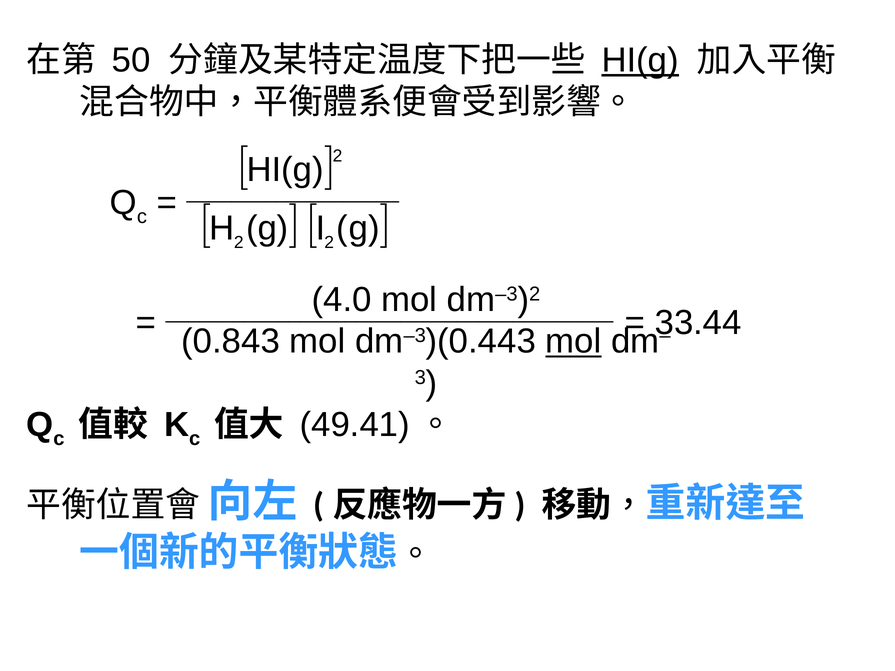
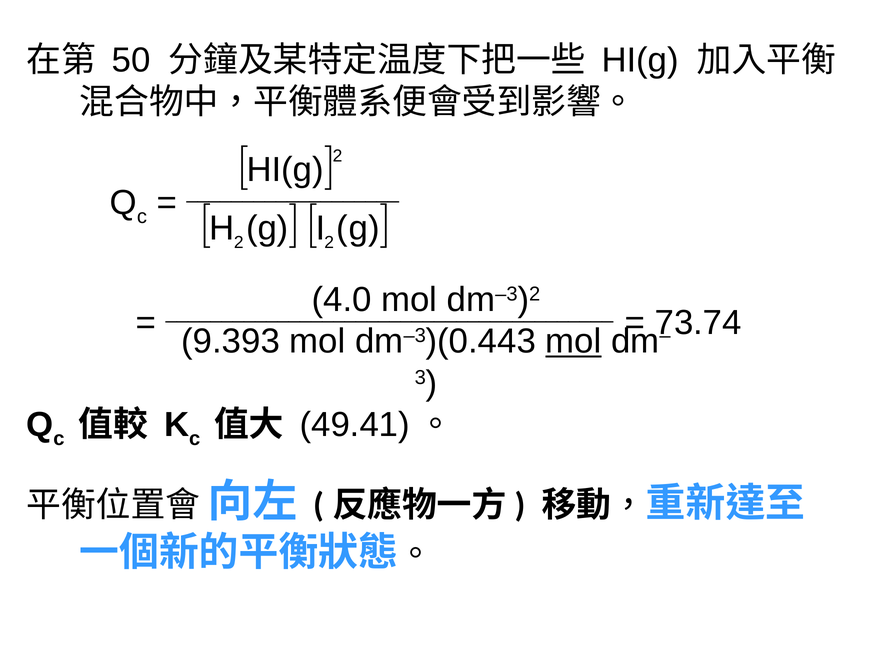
HI(g underline: present -> none (640, 60)
33.44: 33.44 -> 73.74 (698, 323)
0.843: 0.843 -> 9.393 (231, 342)
